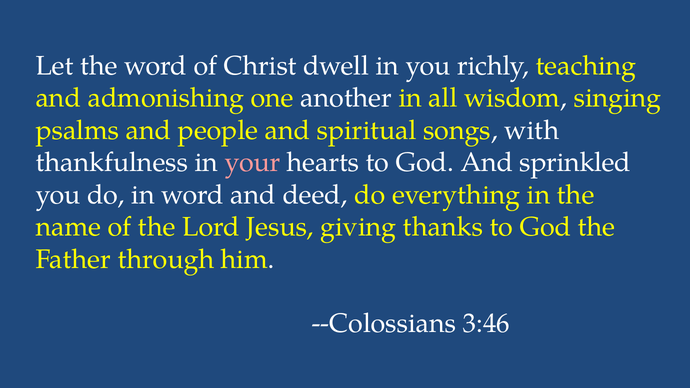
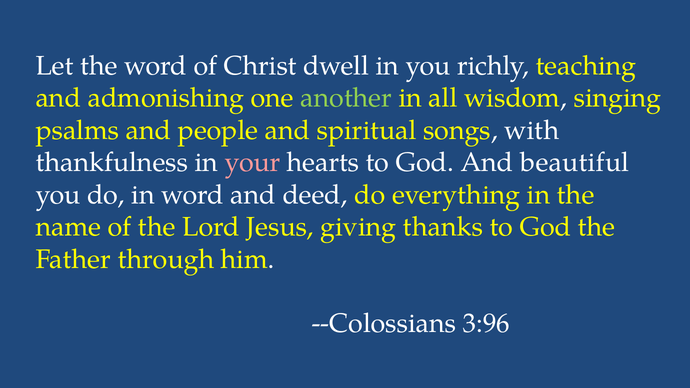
another colour: white -> light green (346, 98)
sprinkled: sprinkled -> beautiful (575, 163)
3:46: 3:46 -> 3:96 (486, 324)
